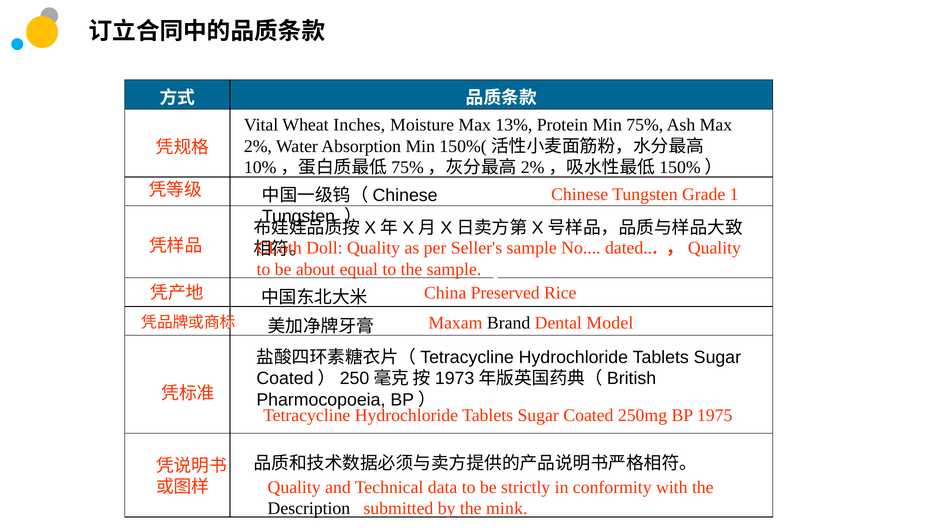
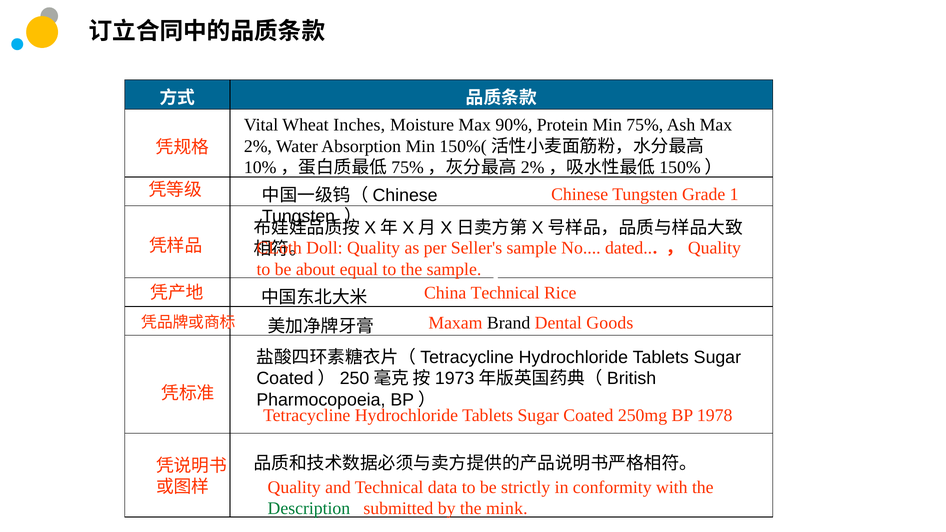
13%: 13% -> 90% (514, 125)
China Preserved: Preserved -> Technical (505, 293)
Model: Model -> Goods (610, 323)
1975: 1975 -> 1978 (715, 416)
Description colour: black -> green (309, 509)
